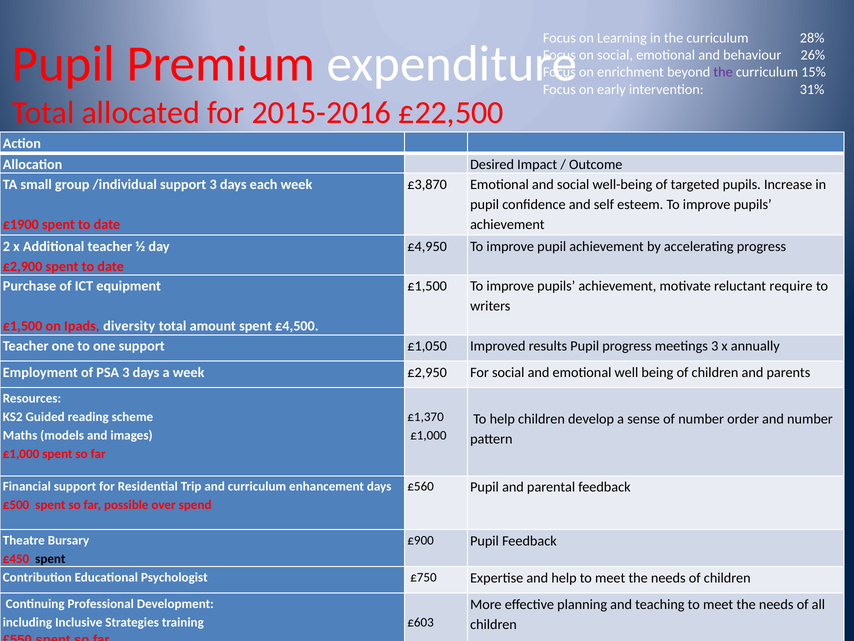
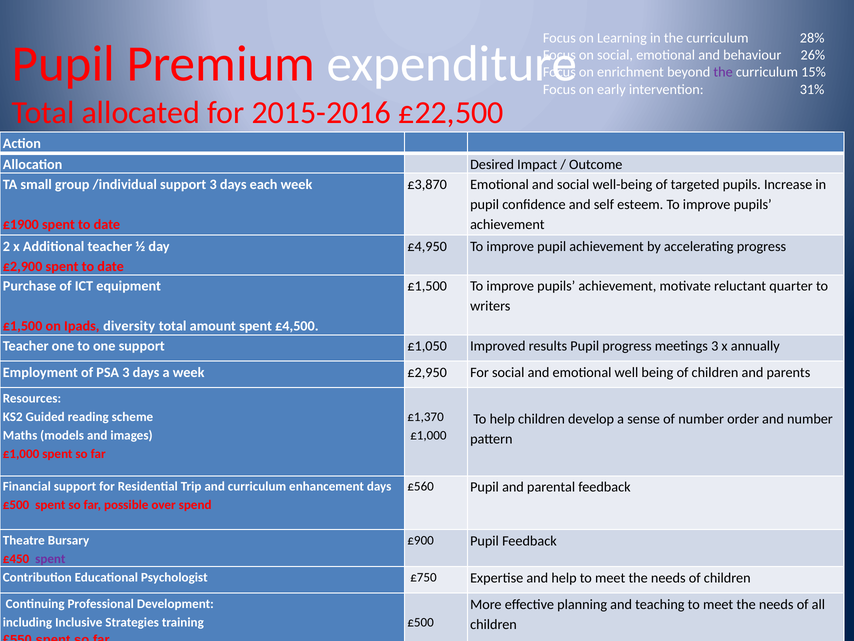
require: require -> quarter (791, 286)
spent colour: black -> purple (50, 558)
£603: £603 -> £500 (421, 622)
